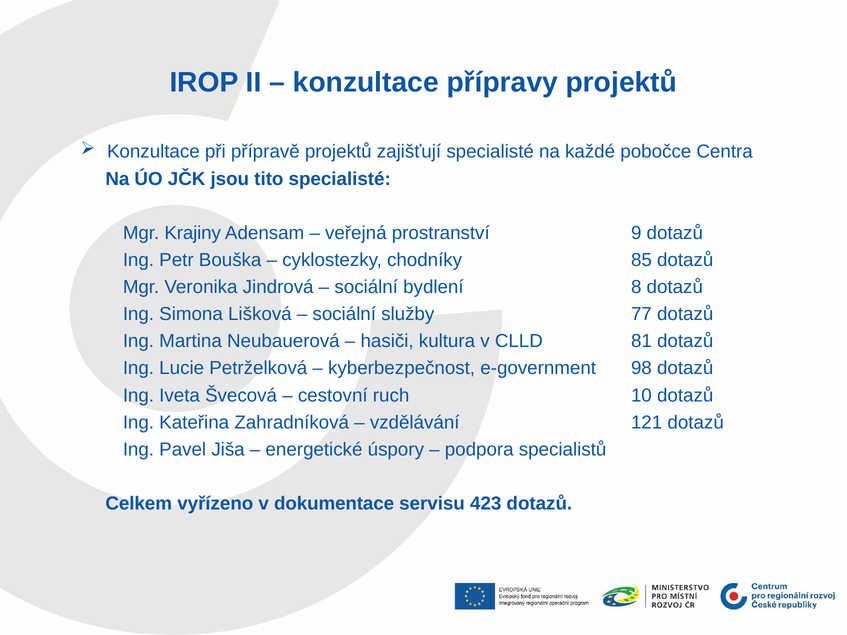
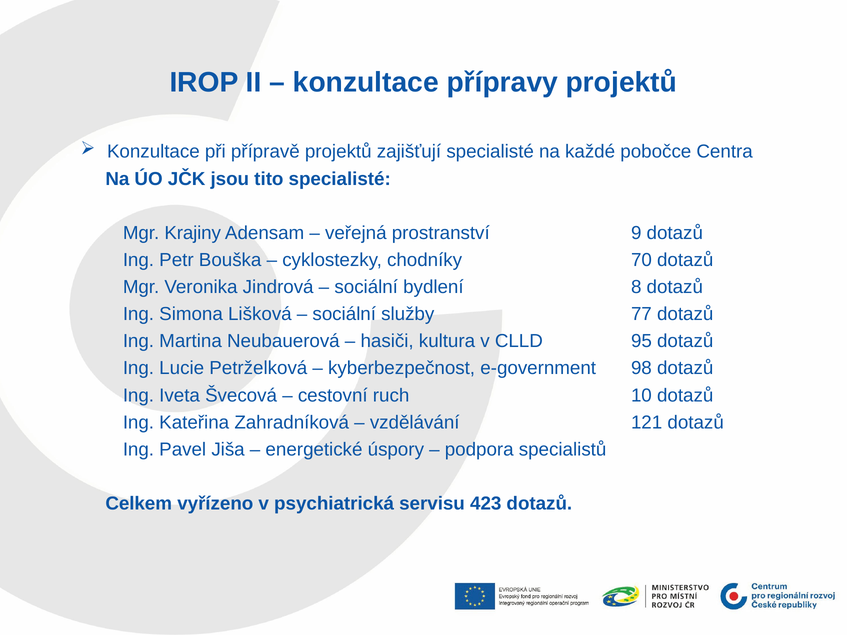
85: 85 -> 70 (641, 260)
81: 81 -> 95 (641, 341)
dokumentace: dokumentace -> psychiatrická (334, 504)
